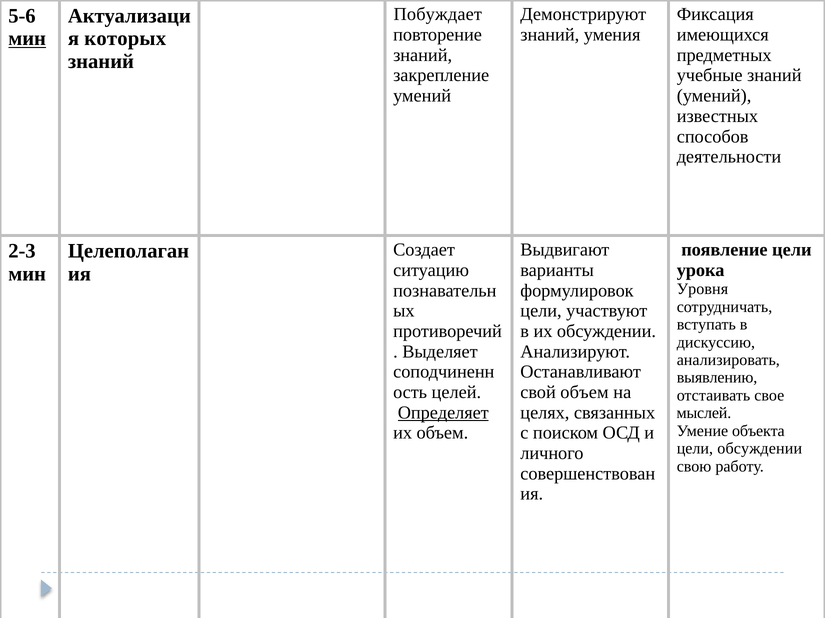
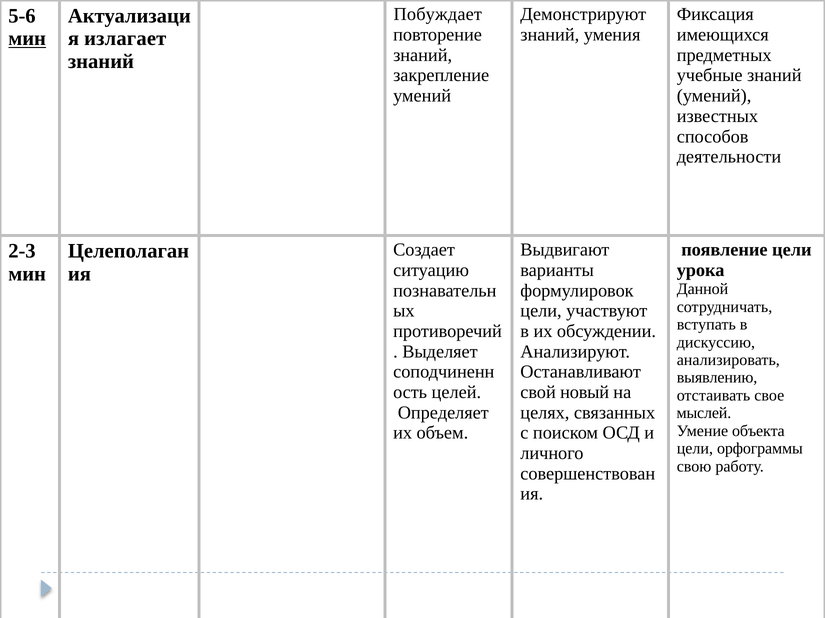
которых: которых -> излагает (125, 39)
Уровня: Уровня -> Данной (703, 289)
свой объем: объем -> новый (585, 393)
Определяет underline: present -> none (443, 413)
цели обсуждении: обсуждении -> орфограммы (760, 449)
